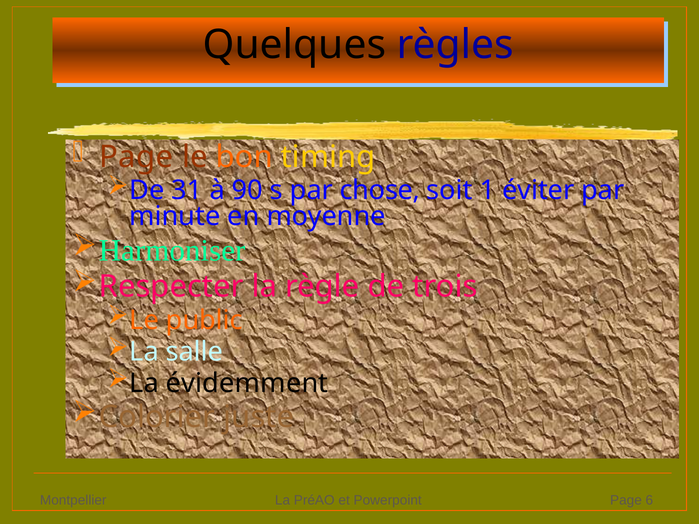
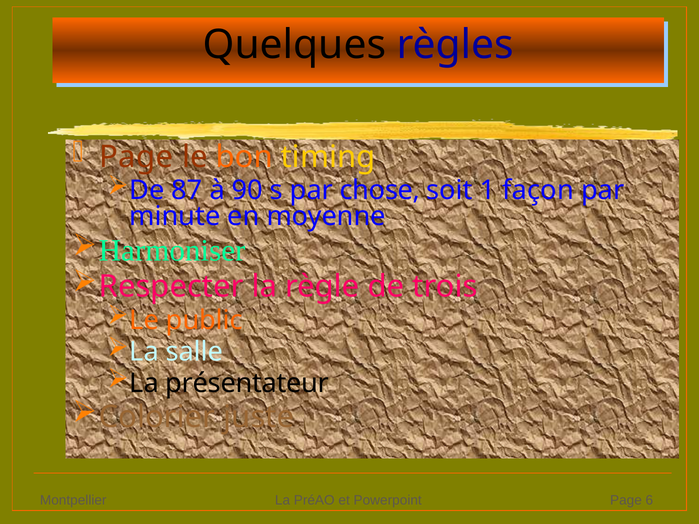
31: 31 -> 87 (187, 190)
éviter: éviter -> façon (538, 190)
évidemment: évidemment -> présentateur (247, 383)
